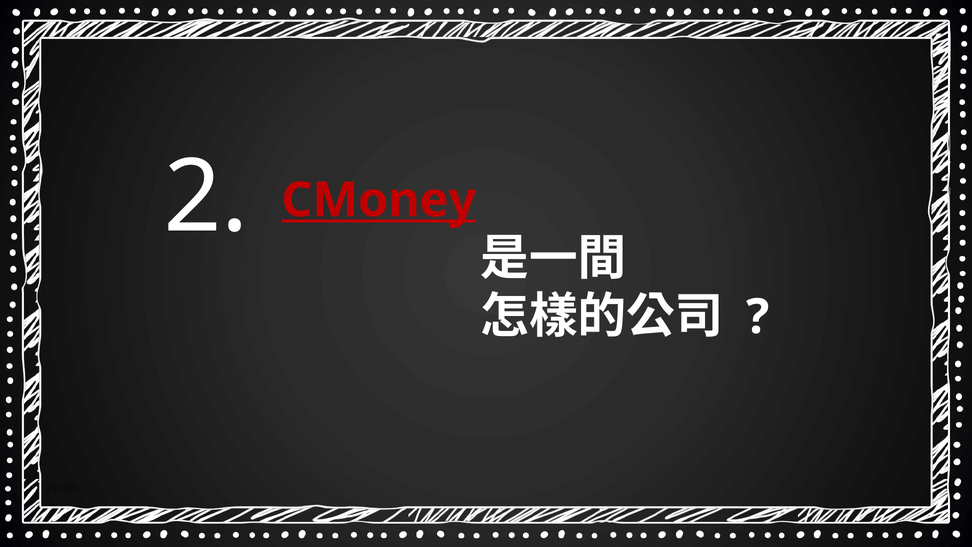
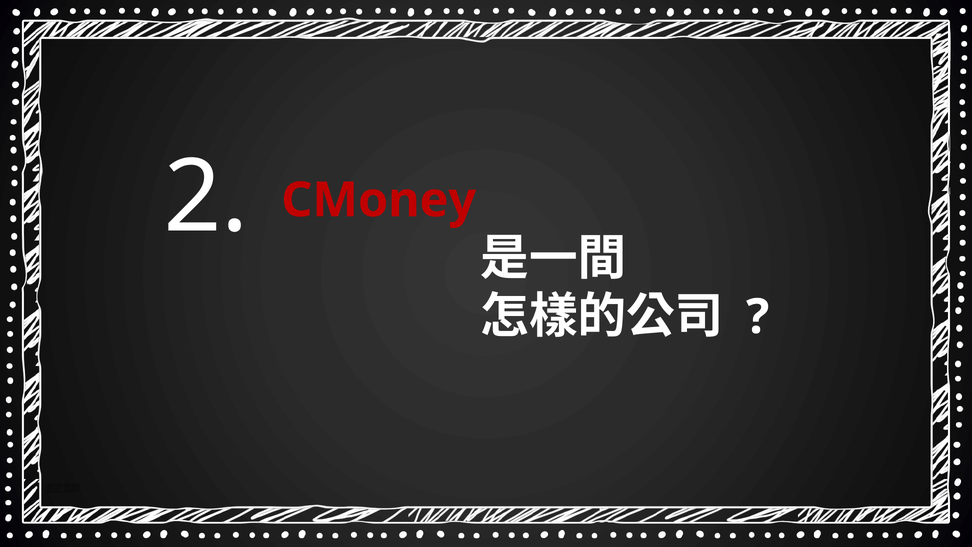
CMoney underline: present -> none (379, 200)
